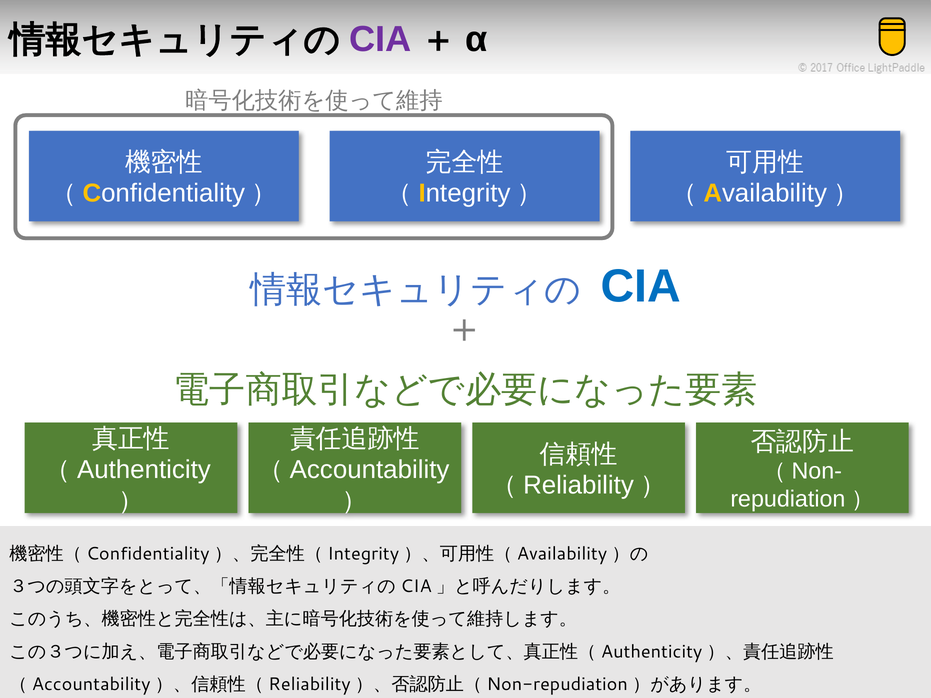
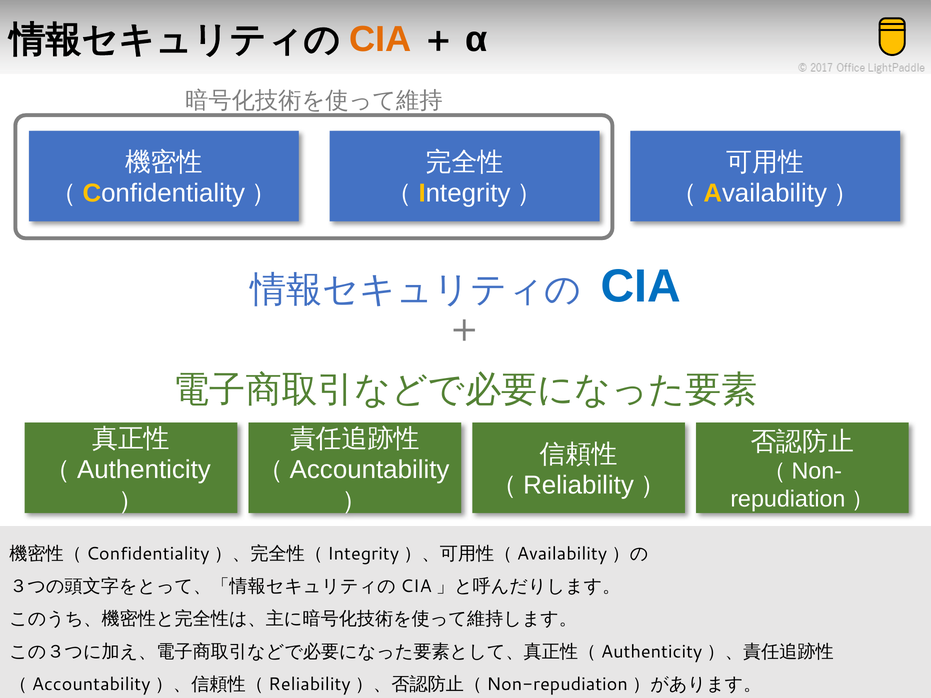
CIA colour: purple -> orange (380, 39)
